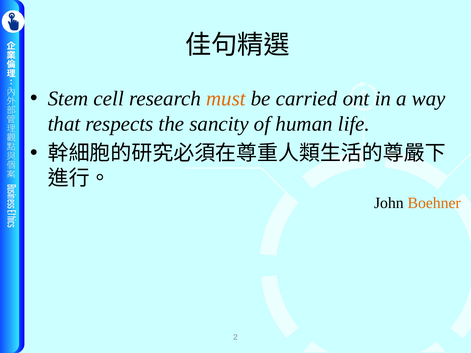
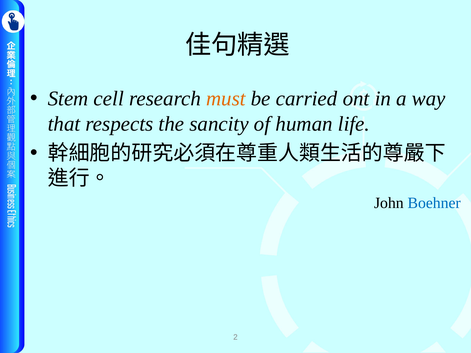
Boehner colour: orange -> blue (434, 203)
